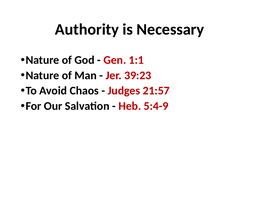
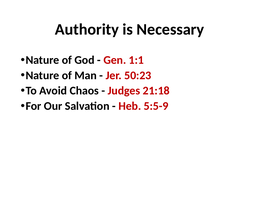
39:23: 39:23 -> 50:23 (138, 75)
21:57: 21:57 -> 21:18 (156, 91)
5:4-9: 5:4-9 -> 5:5-9 (156, 106)
